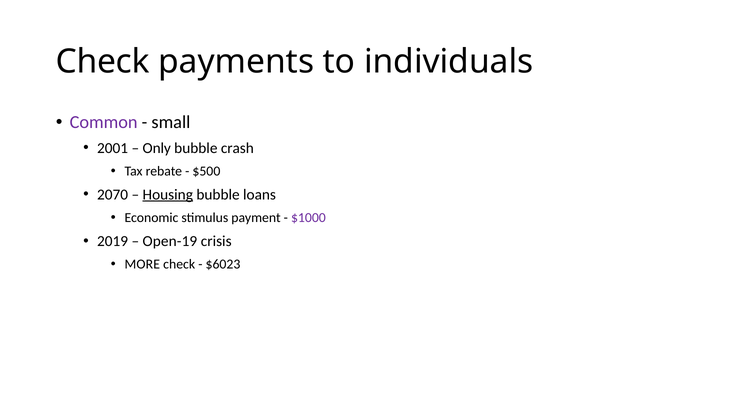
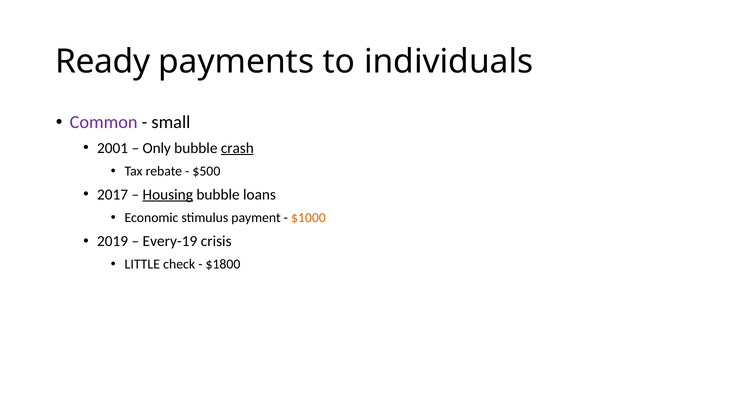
Check: Check -> Ready (103, 62)
crash underline: none -> present (237, 148)
2070: 2070 -> 2017 (113, 195)
$1000 colour: purple -> orange (308, 218)
Open-19: Open-19 -> Every-19 (170, 241)
MORE: MORE -> LITTLE (142, 265)
$6023: $6023 -> $1800 (223, 265)
